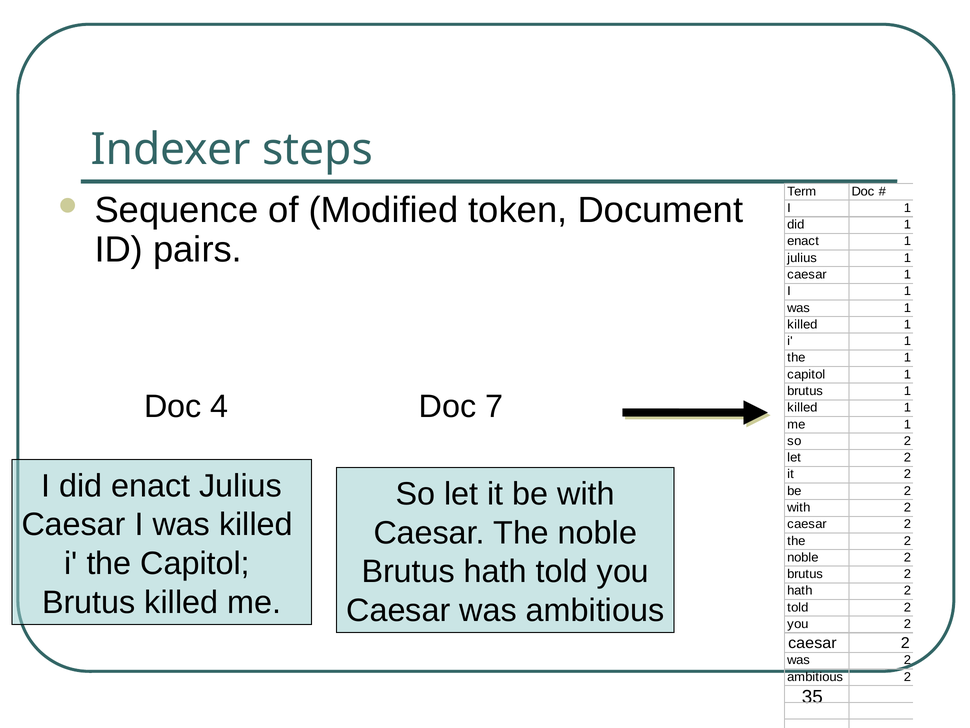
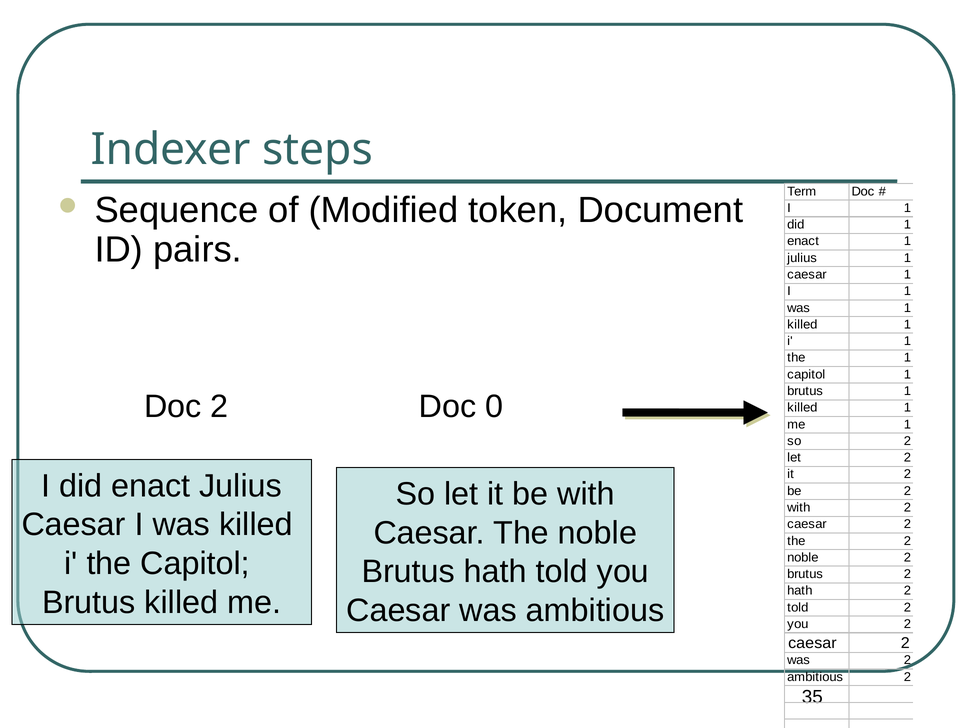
Doc 4: 4 -> 2 (219, 406)
7: 7 -> 0 (494, 406)
